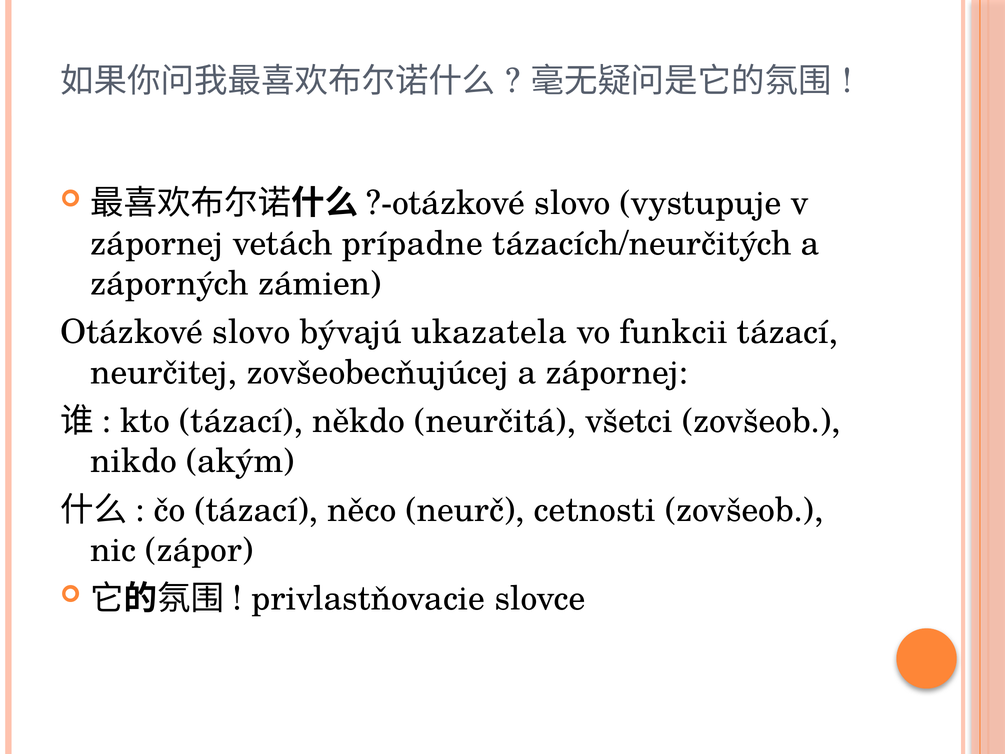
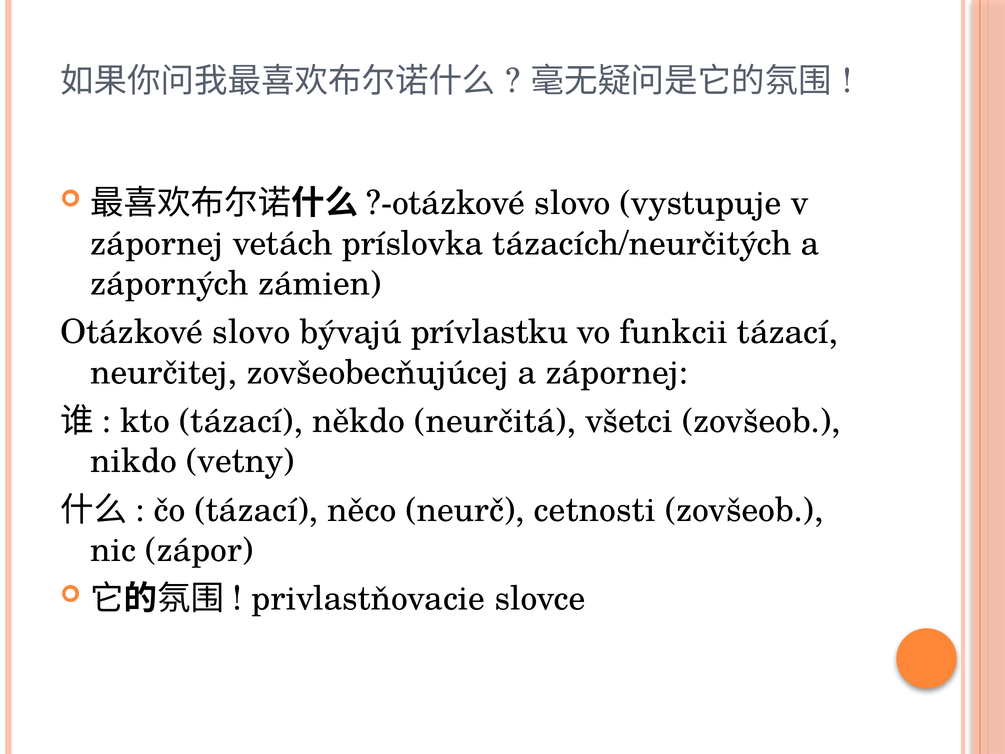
prípadne: prípadne -> príslovka (413, 243)
ukazatela: ukazatela -> prívlastku (489, 332)
akým: akým -> vetny (240, 461)
